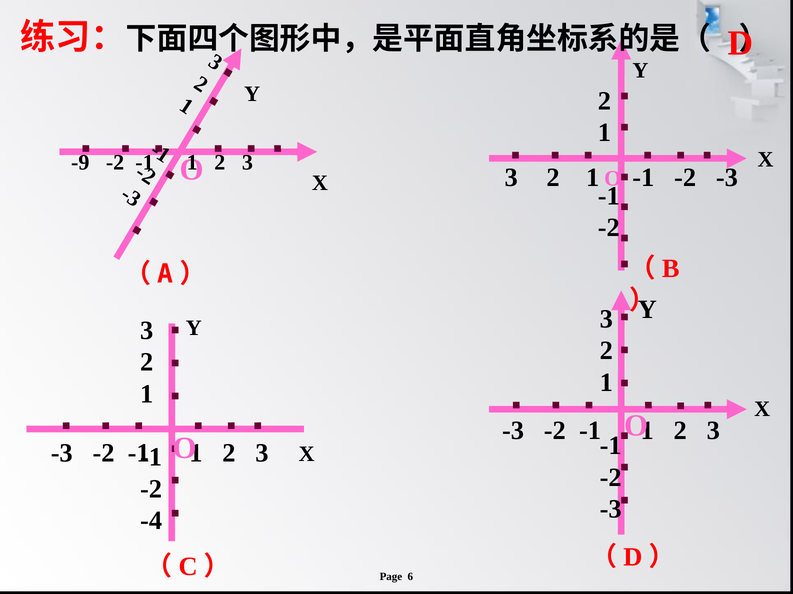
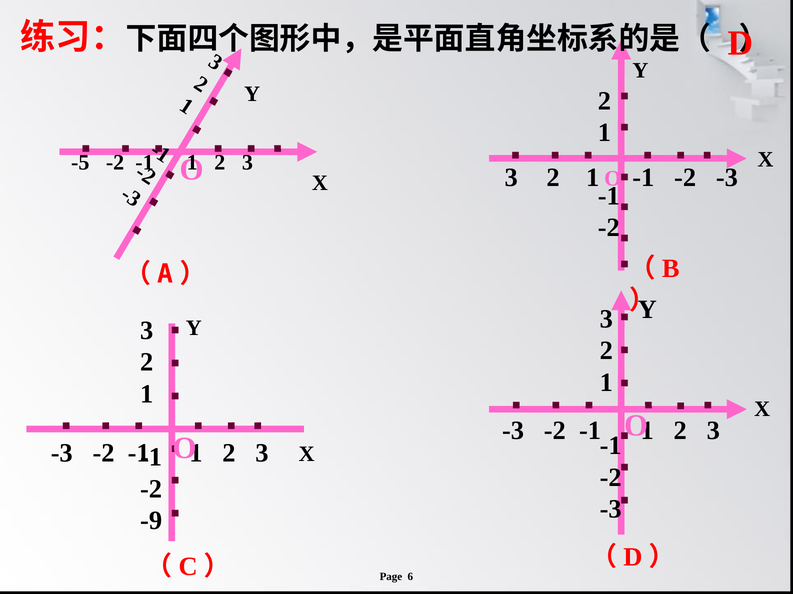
-9: -9 -> -5 (80, 163)
-4: -4 -> -9 (151, 521)
